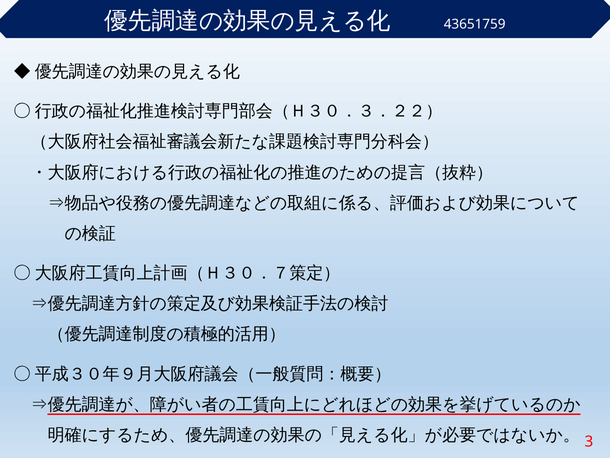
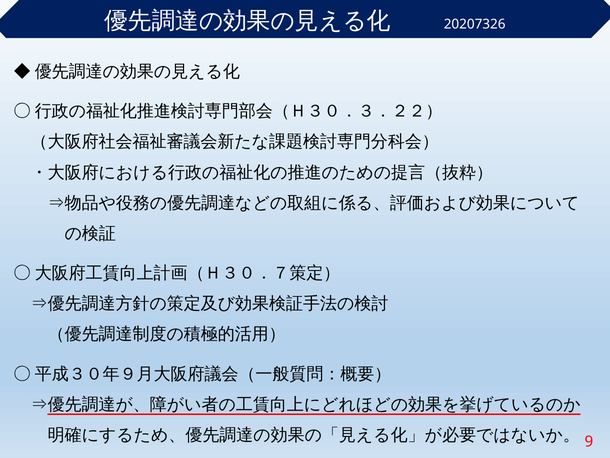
43651759: 43651759 -> 20207326 (475, 24)
3: 3 -> 9 (589, 441)
